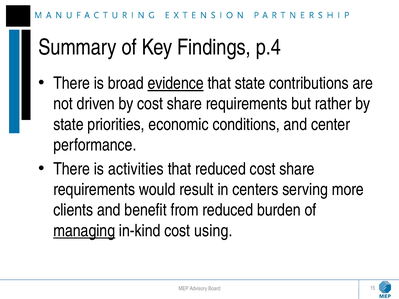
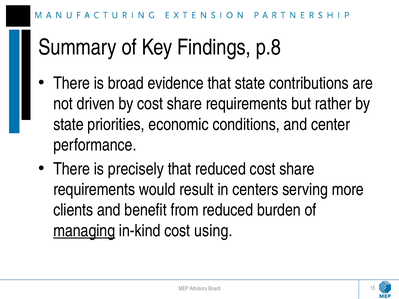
p.4: p.4 -> p.8 (268, 47)
evidence underline: present -> none (176, 83)
activities: activities -> precisely (136, 169)
